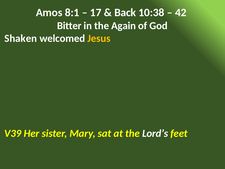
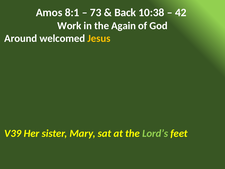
17: 17 -> 73 (96, 13)
Bitter: Bitter -> Work (69, 26)
Shaken: Shaken -> Around (21, 38)
Lord’s colour: white -> light green (155, 133)
